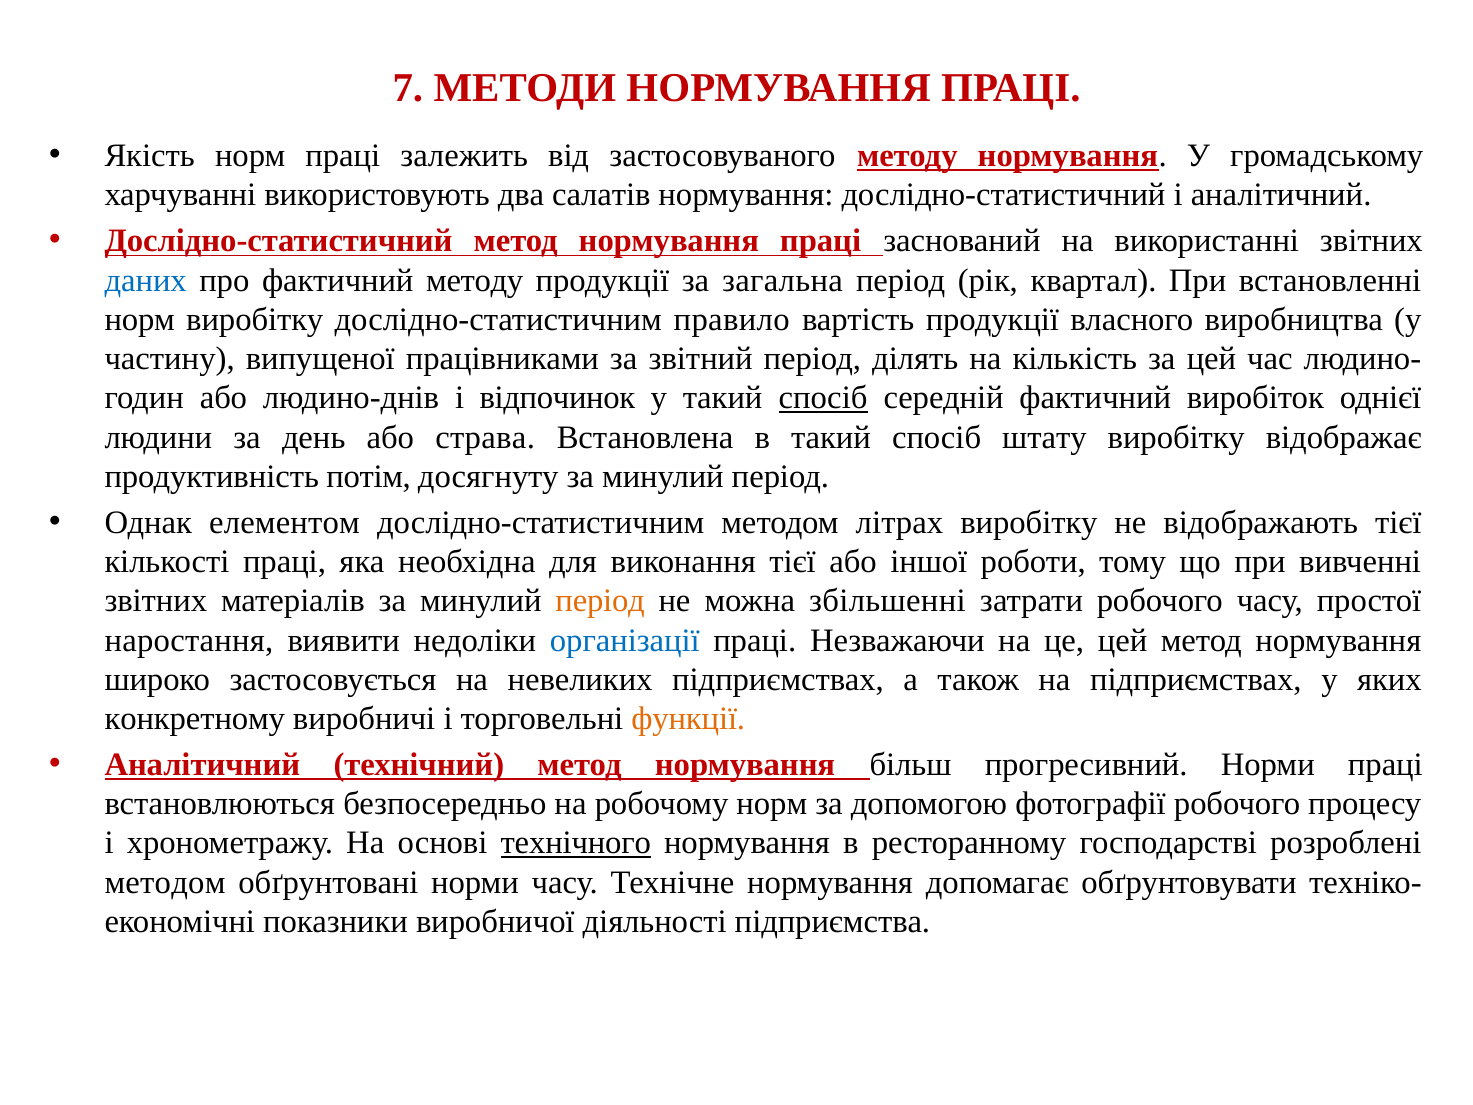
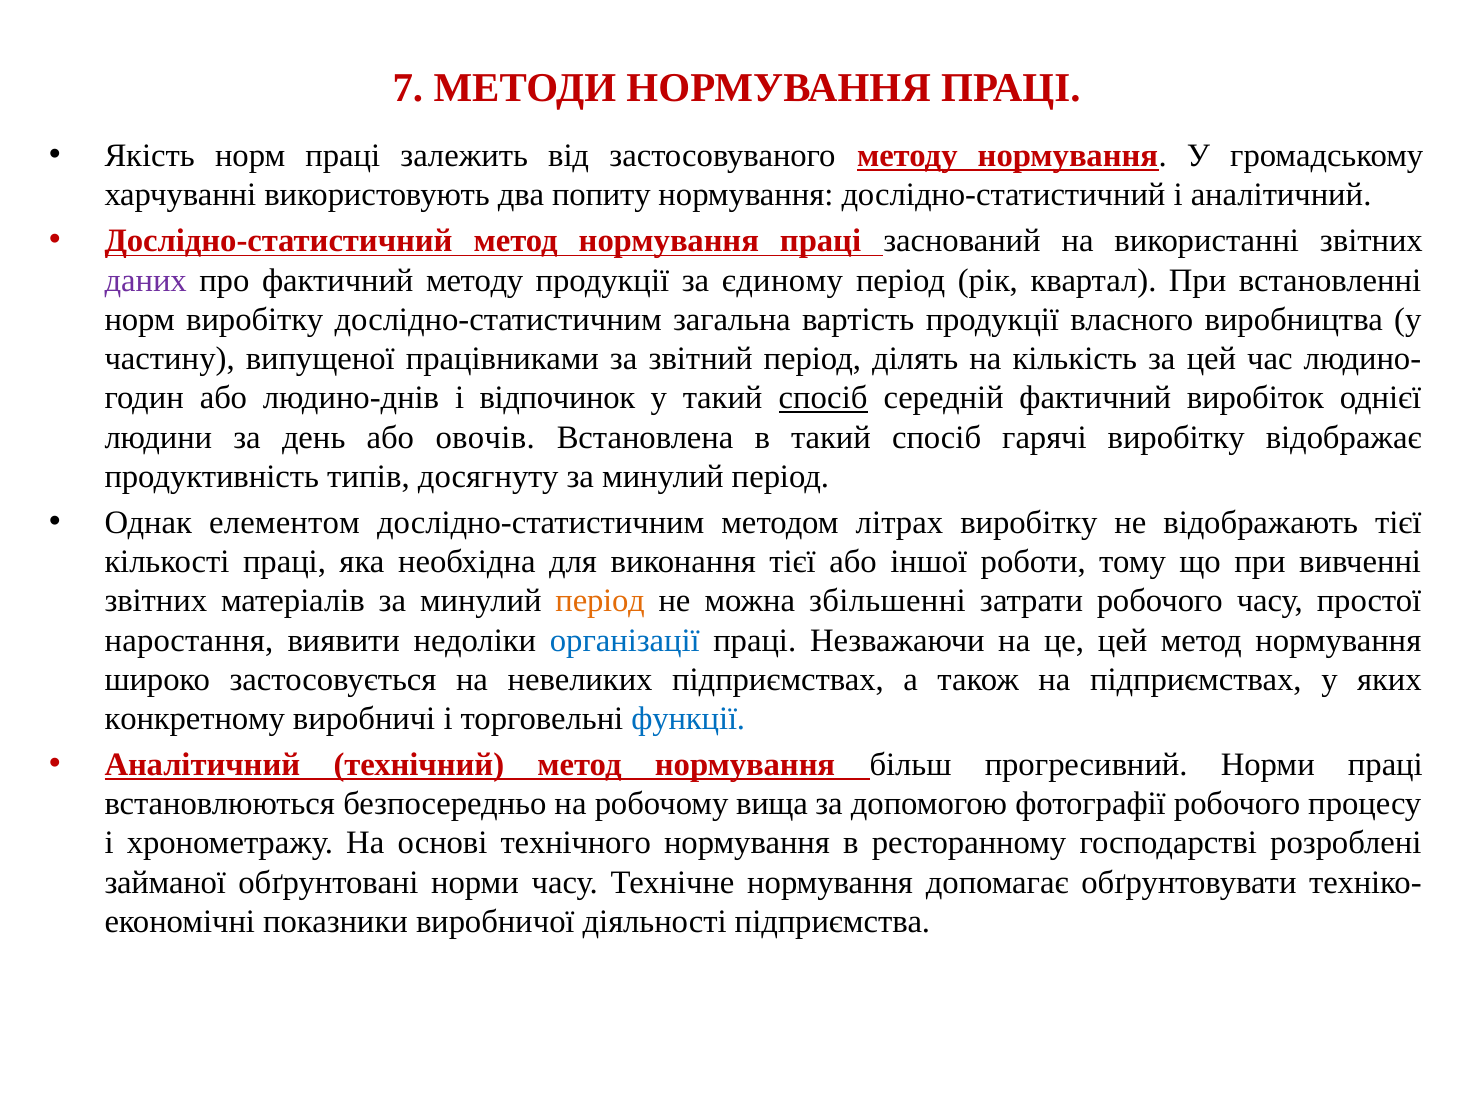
салатів: салатів -> попиту (601, 195)
даних colour: blue -> purple (146, 280)
загальна: загальна -> єдиному (782, 280)
правило: правило -> загальна (732, 319)
страва: страва -> овочів (485, 437)
штату: штату -> гарячі (1044, 437)
потім: потім -> типів (368, 477)
функції colour: orange -> blue (688, 719)
робочому норм: норм -> вища (772, 804)
технічного underline: present -> none (576, 843)
методом: методом -> займаної (165, 882)
